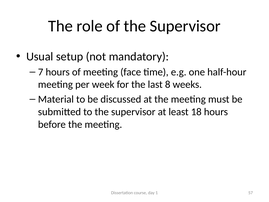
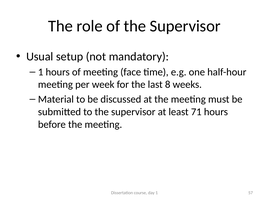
7: 7 -> 1 (41, 72)
18: 18 -> 71 (196, 112)
